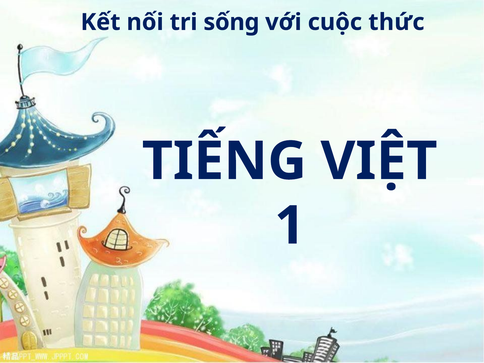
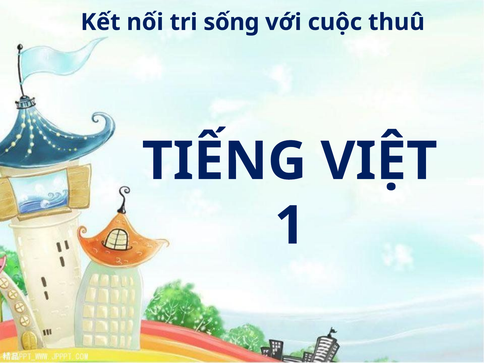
thức: thức -> thuû (396, 22)
